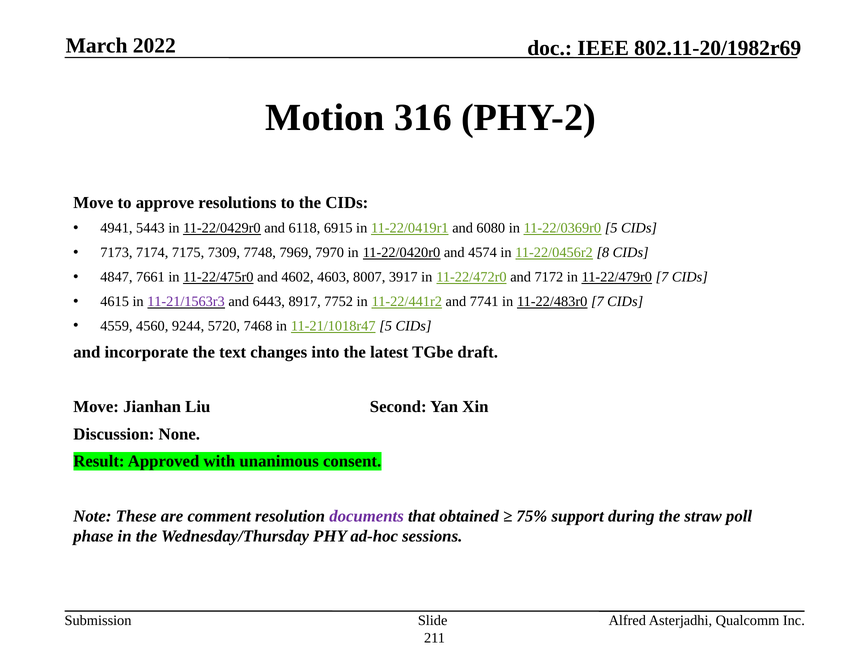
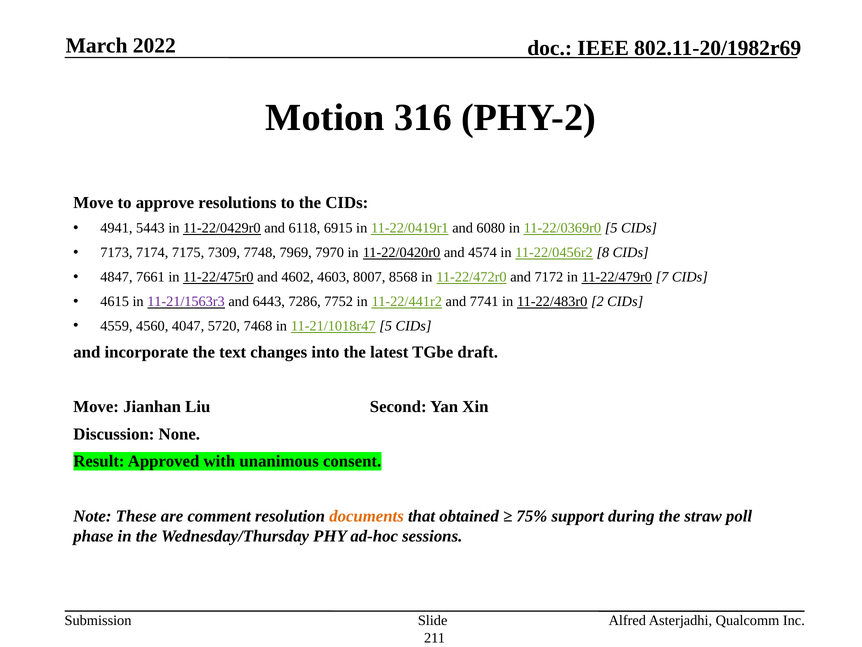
3917: 3917 -> 8568 (403, 277)
8917: 8917 -> 7286 (305, 301)
11-22/483r0 7: 7 -> 2 (597, 301)
9244: 9244 -> 4047 (188, 326)
documents colour: purple -> orange (367, 516)
